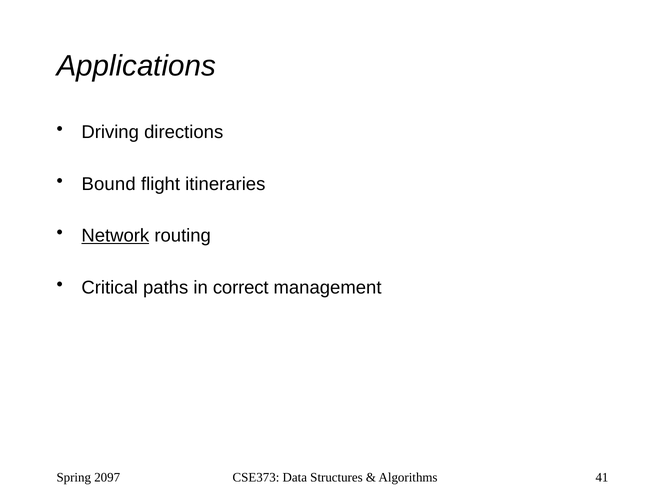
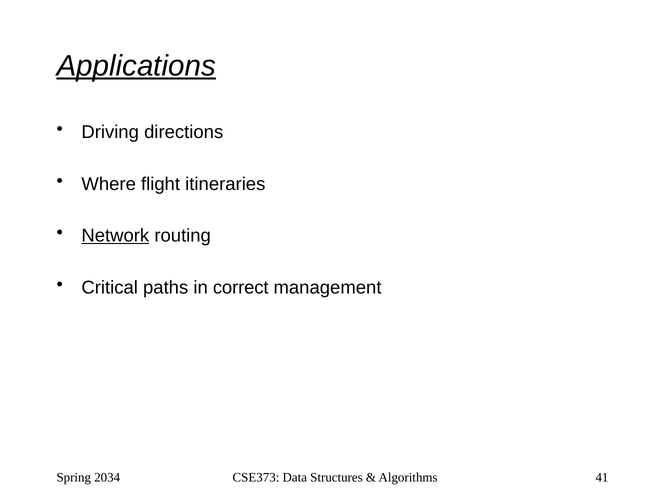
Applications underline: none -> present (136, 66)
Bound: Bound -> Where (109, 184)
2097: 2097 -> 2034 (107, 477)
